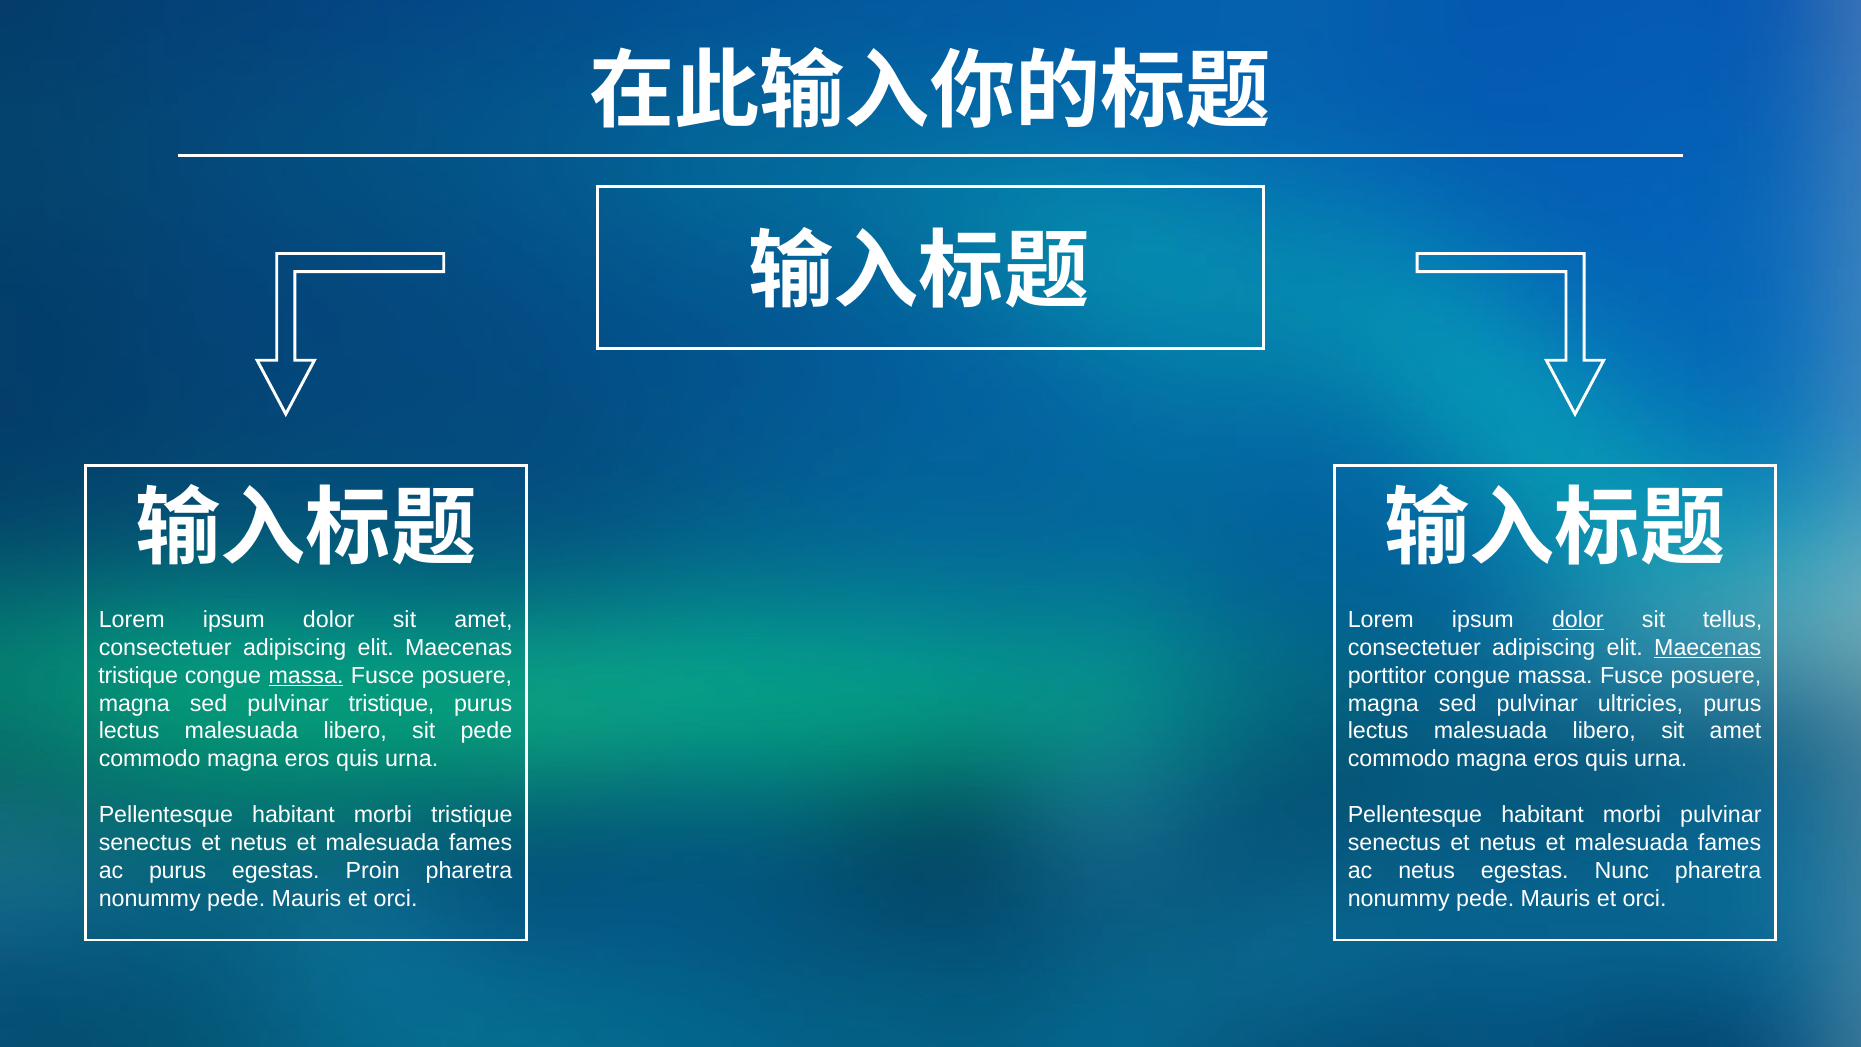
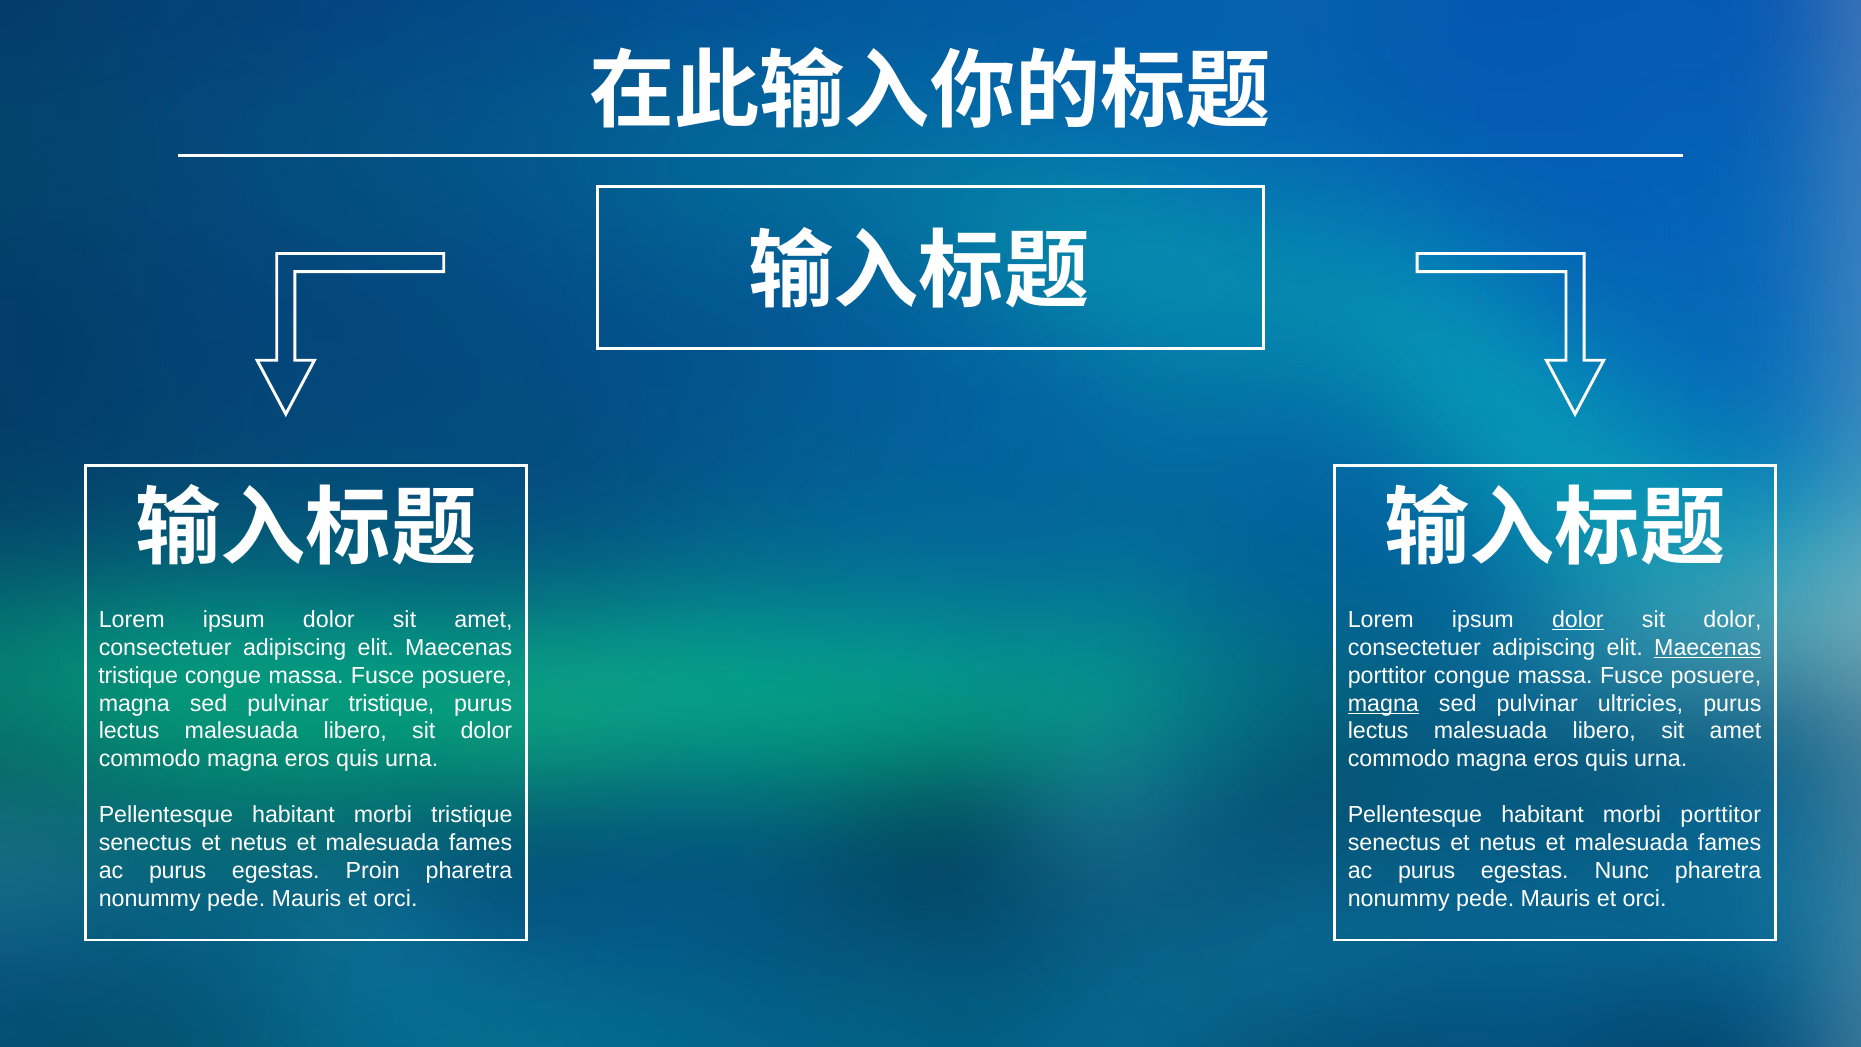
tellus: tellus -> dolor (1732, 620)
massa underline: present -> none (306, 675)
magna underline: none -> present (1383, 703)
libero sit pede: pede -> dolor (486, 731)
morbi pulvinar: pulvinar -> porttitor (1721, 815)
netus: netus -> purus (1427, 871)
